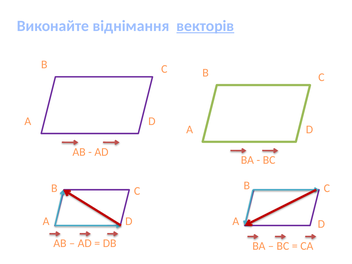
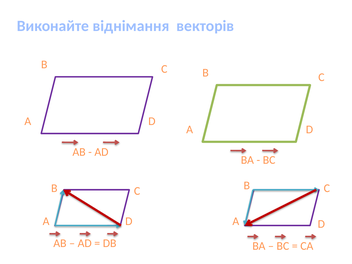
векторів underline: present -> none (205, 26)
